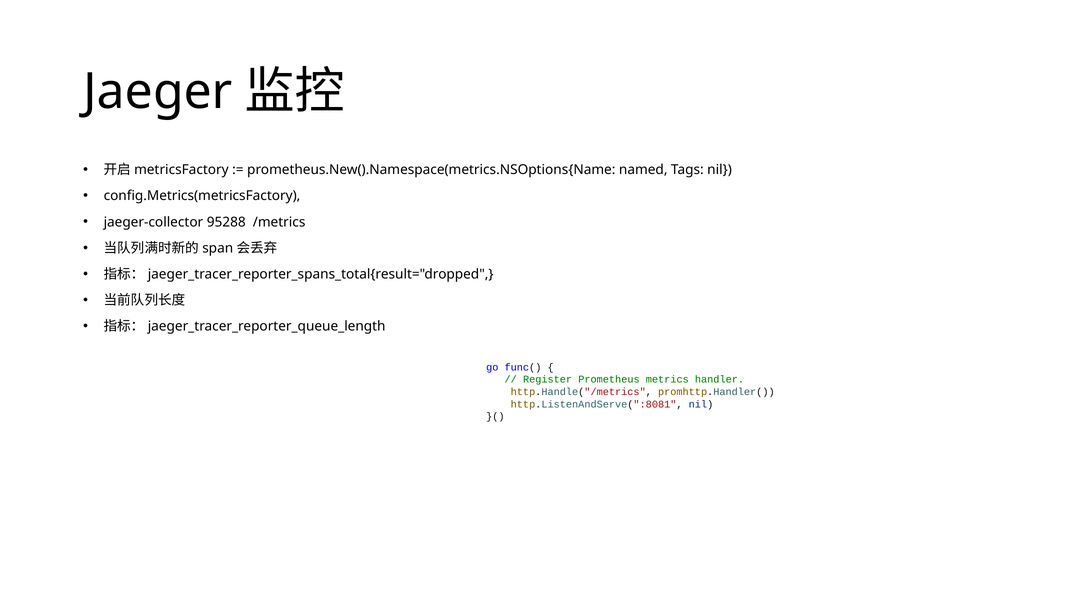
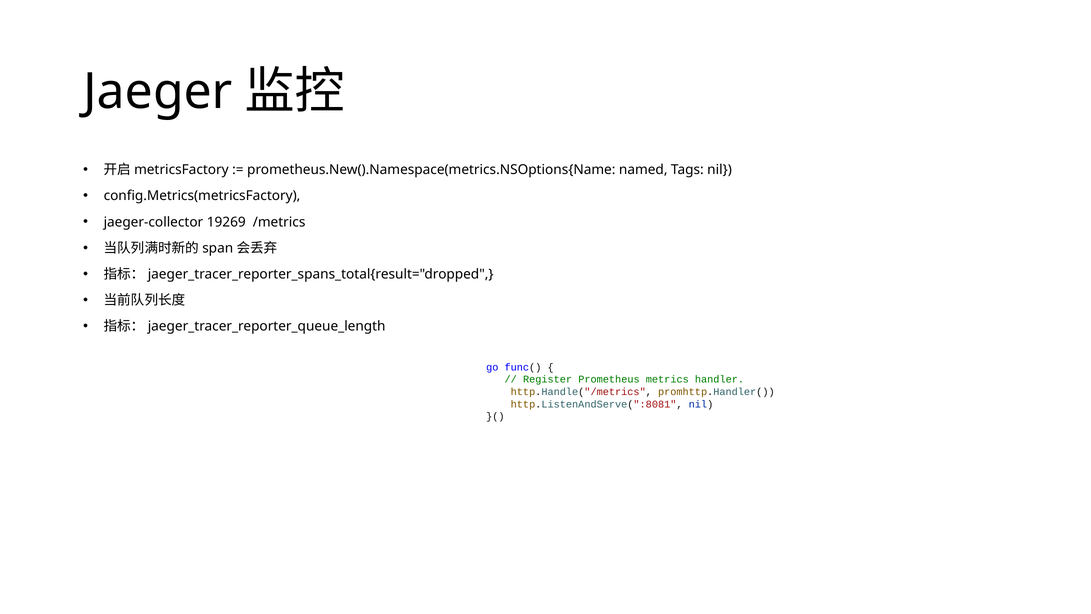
95288: 95288 -> 19269 (226, 222)
